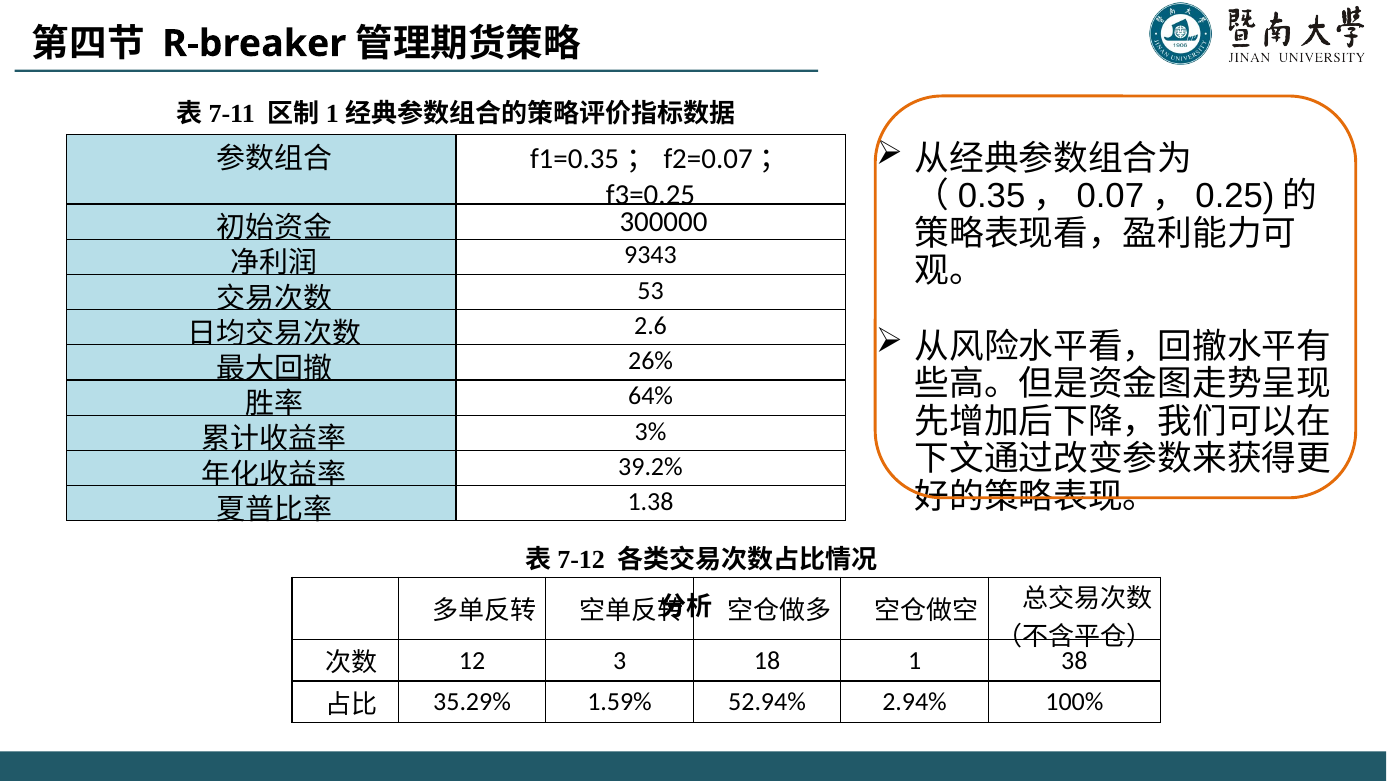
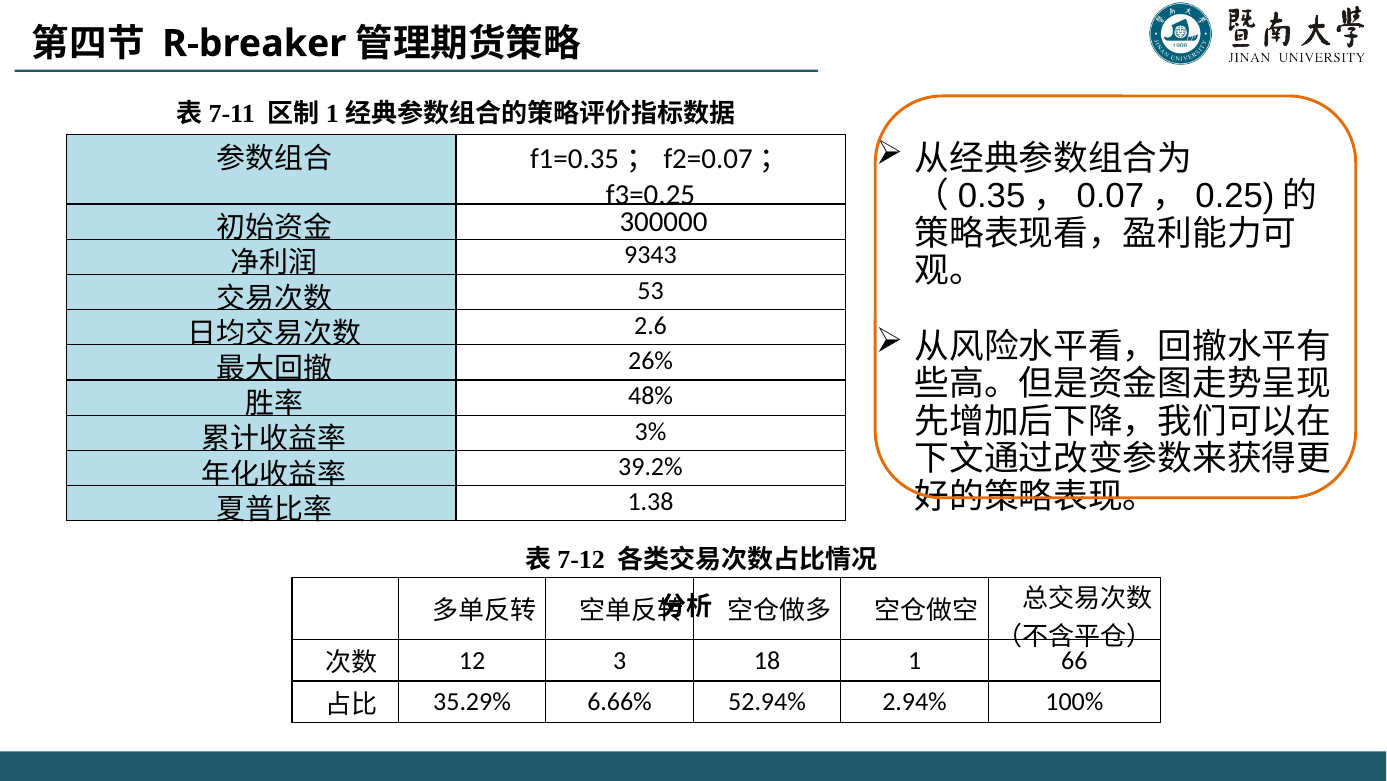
64%: 64% -> 48% (651, 396)
38: 38 -> 66 (1074, 660)
1.59%: 1.59% -> 6.66% (620, 702)
